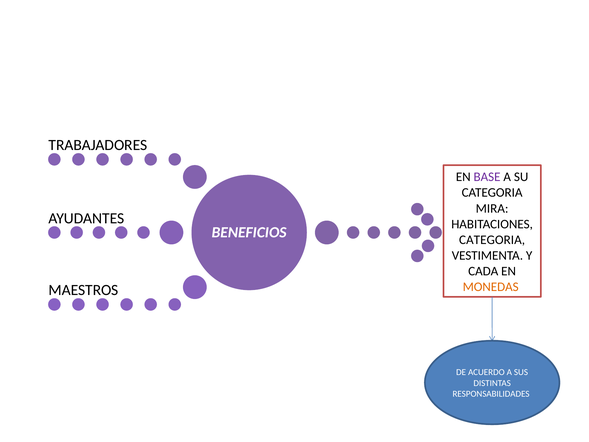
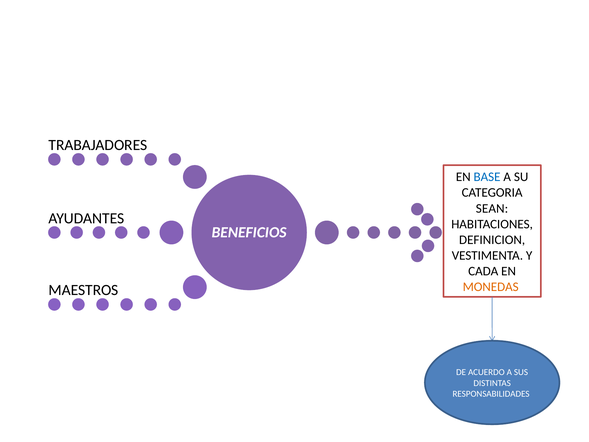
BASE colour: purple -> blue (487, 177)
MIRA: MIRA -> SEAN (492, 208)
CATEGORIA: CATEGORIA -> DEFINICION (492, 240)
